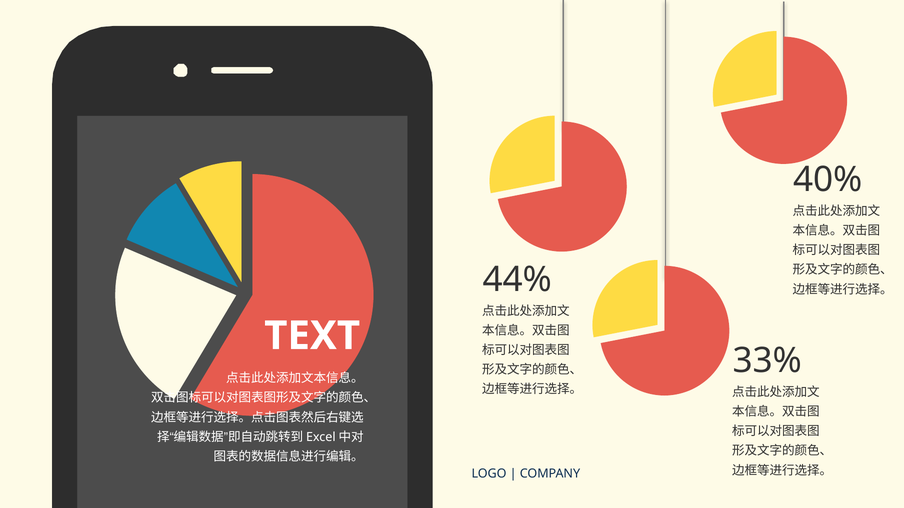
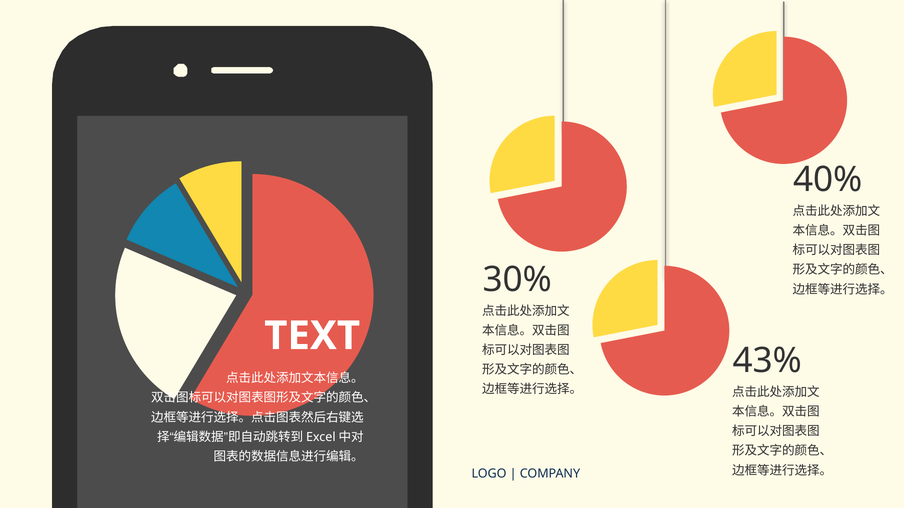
44%: 44% -> 30% (517, 280)
33%: 33% -> 43% (767, 361)
